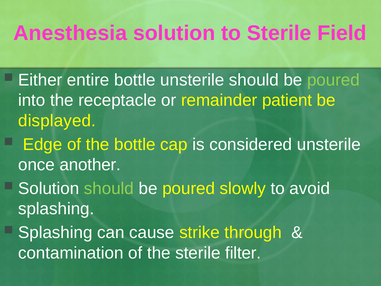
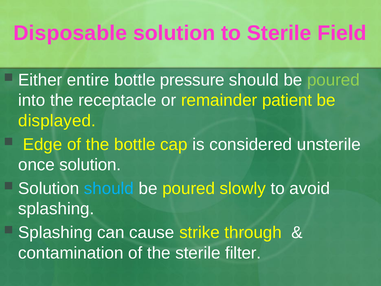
Anesthesia: Anesthesia -> Disposable (70, 33)
bottle unsterile: unsterile -> pressure (192, 80)
once another: another -> solution (90, 165)
should colour: light green -> light blue (109, 188)
